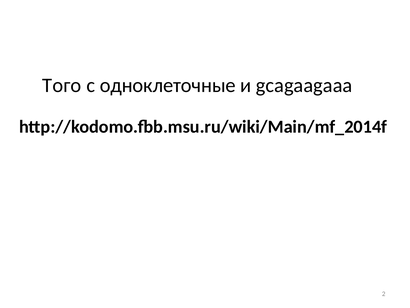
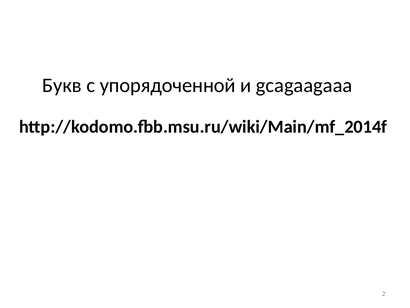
Того: Того -> Букв (62, 85)
одноклеточные: одноклеточные -> упорядоченной (168, 85)
